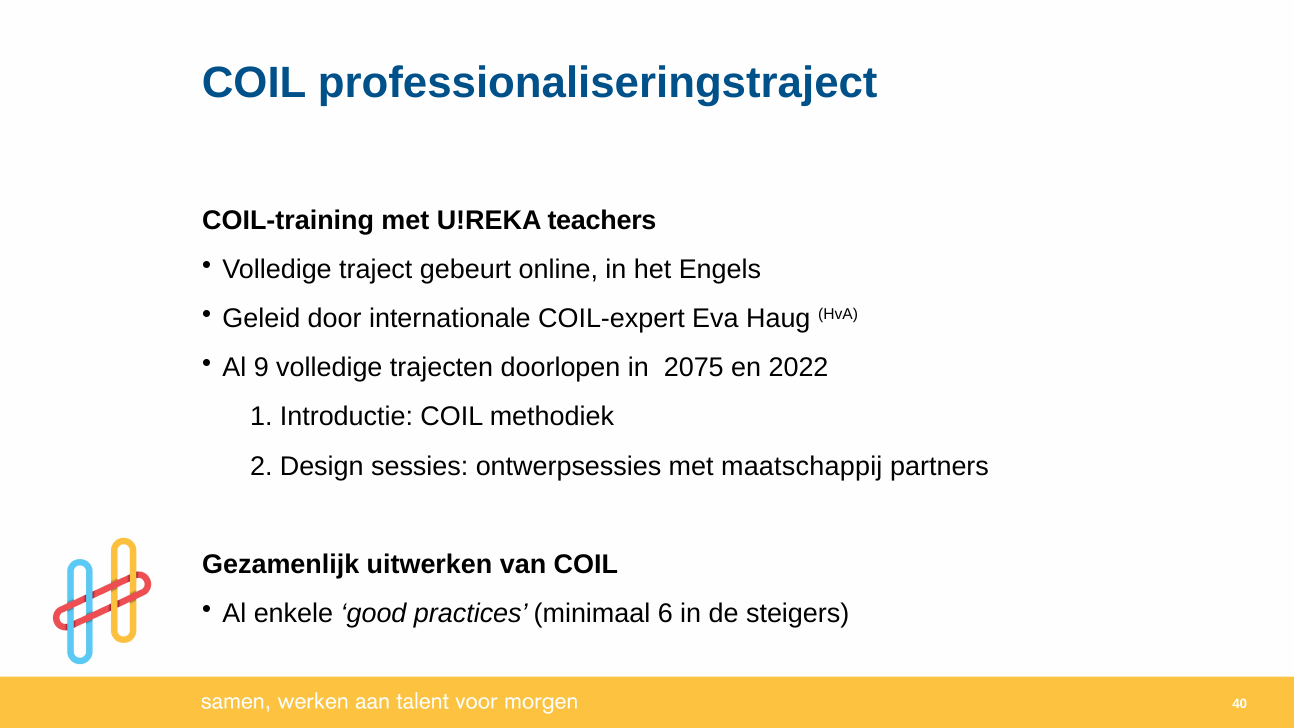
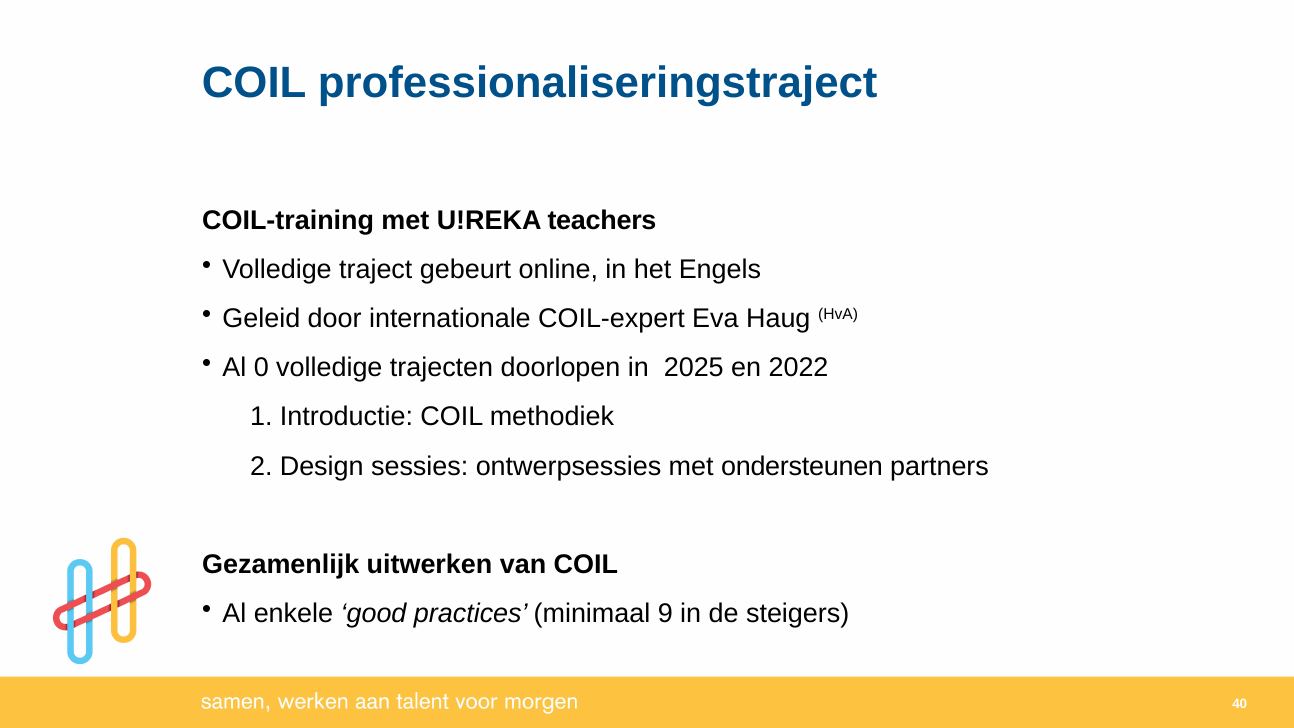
9: 9 -> 0 (261, 368)
2075: 2075 -> 2025 (694, 368)
maatschappij: maatschappij -> ondersteunen (802, 466)
6: 6 -> 9 (665, 614)
